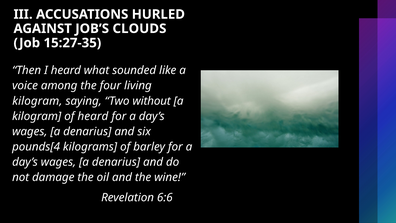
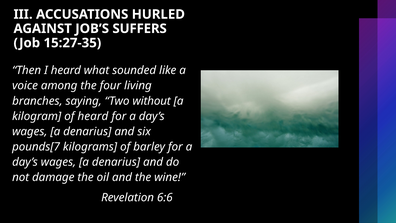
CLOUDS: CLOUDS -> SUFFERS (140, 29)
kilogram: kilogram -> branches (37, 101)
pounds[4: pounds[4 -> pounds[7 (36, 147)
